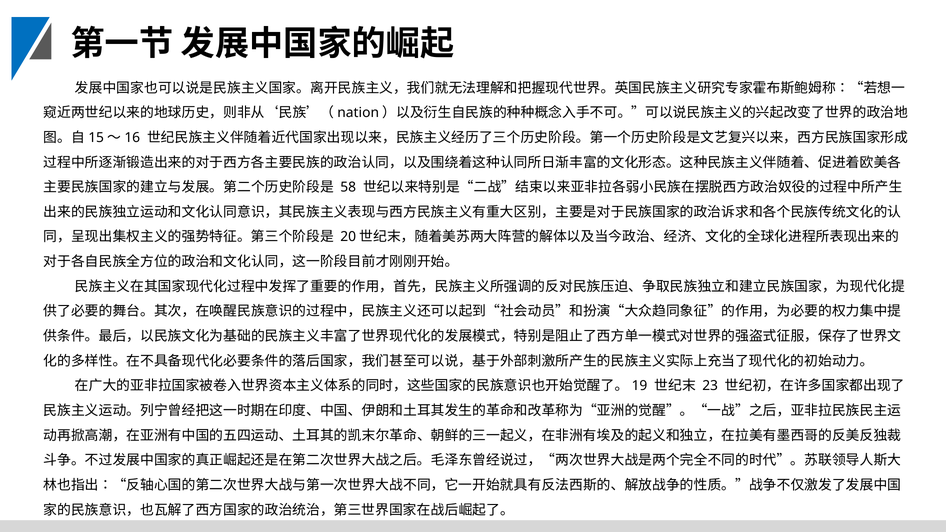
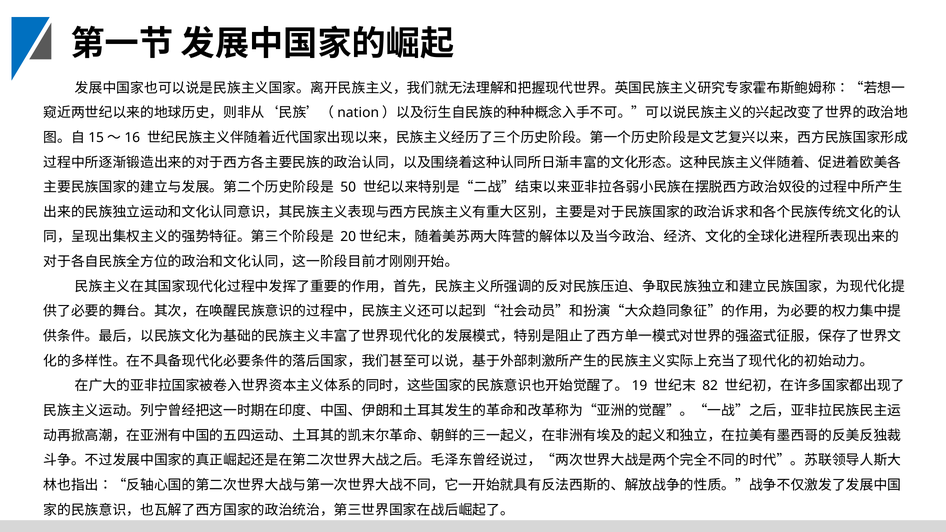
58: 58 -> 50 (348, 187)
23: 23 -> 82 (710, 386)
